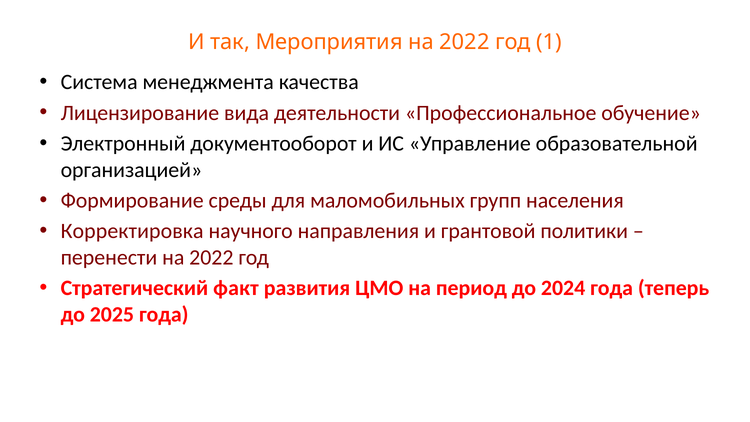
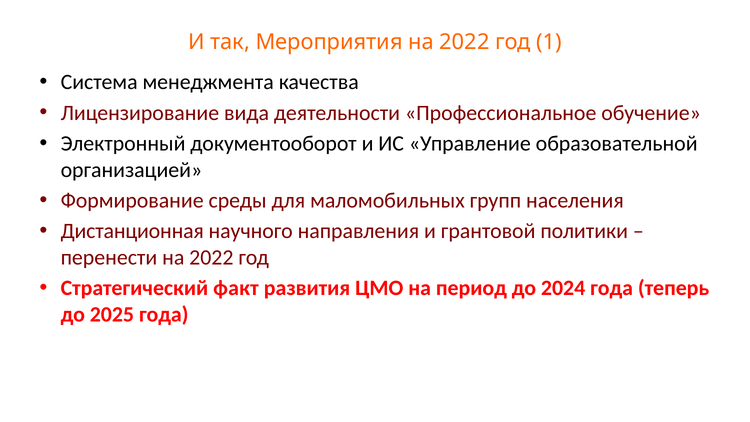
Корректировка: Корректировка -> Дистанционная (132, 231)
